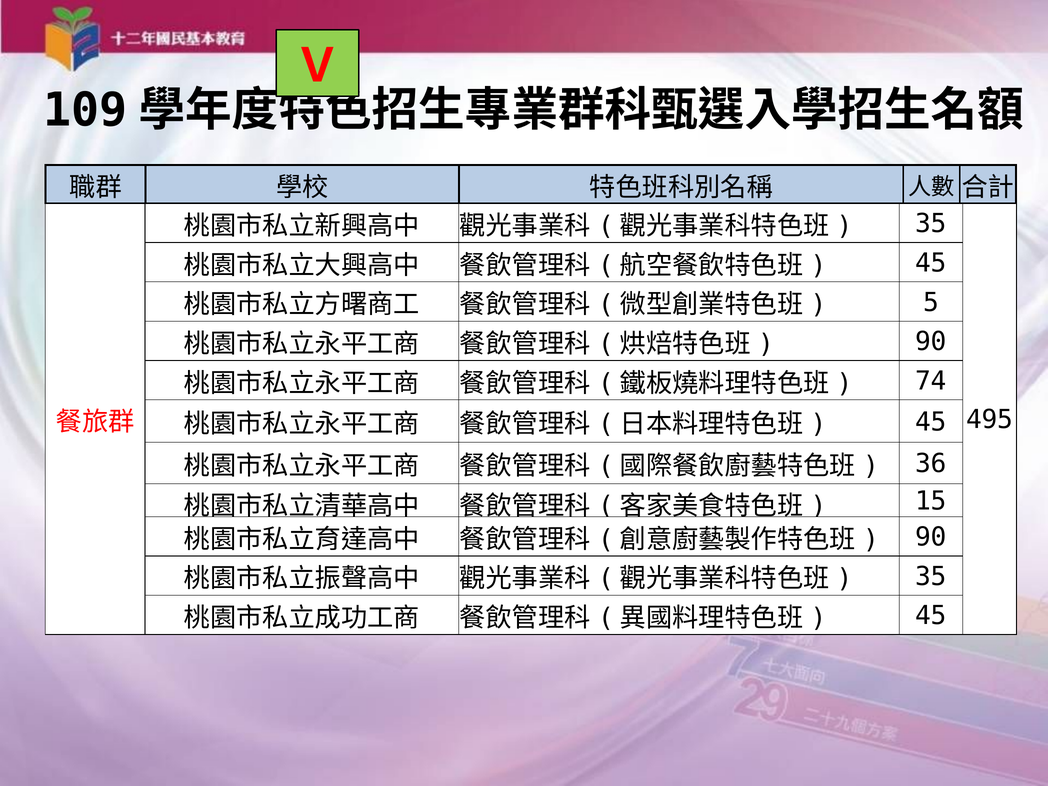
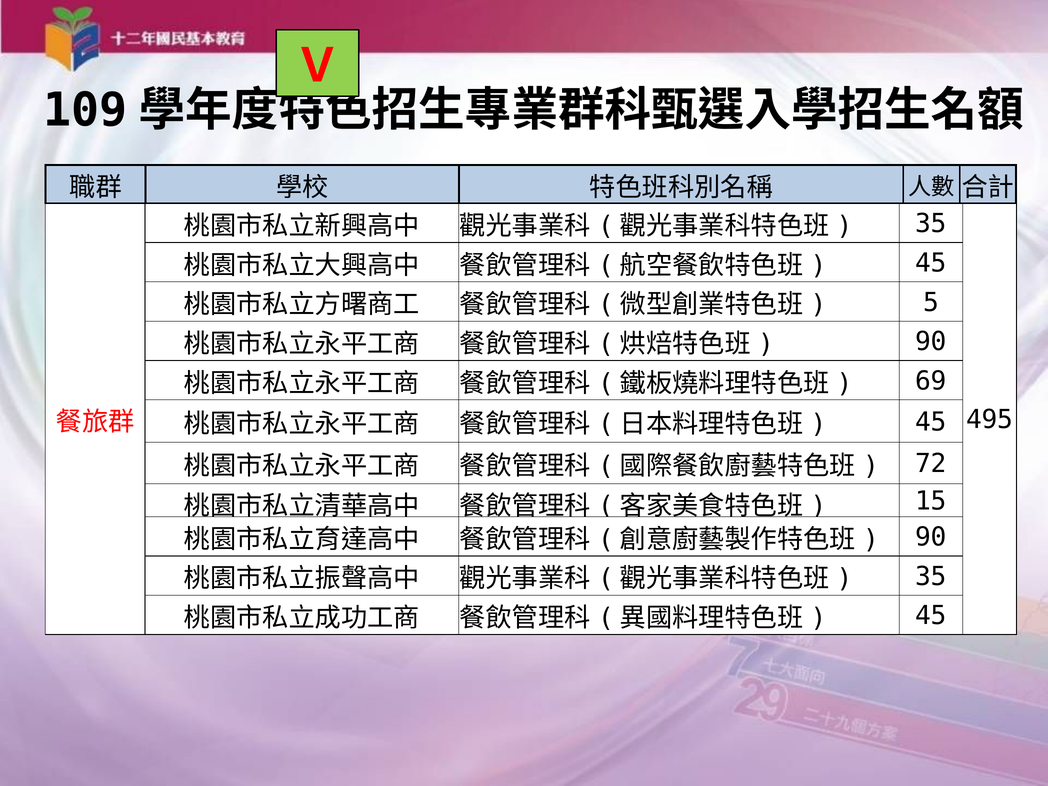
74: 74 -> 69 (931, 381)
36: 36 -> 72 (931, 464)
